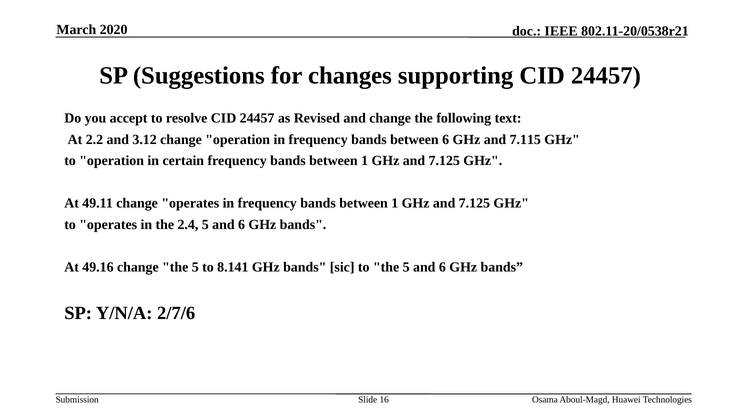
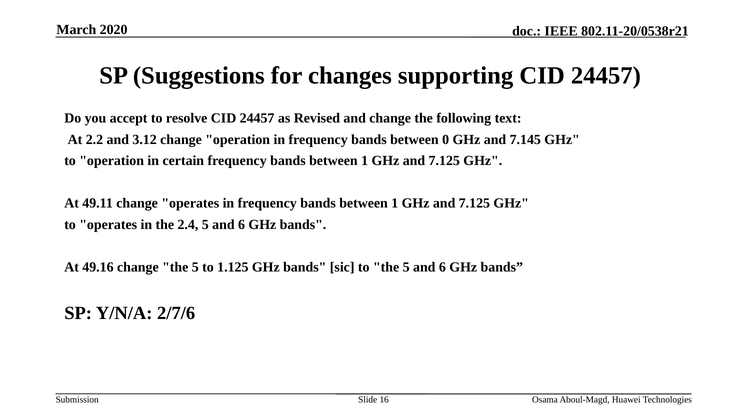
between 6: 6 -> 0 (446, 139)
7.115: 7.115 -> 7.145 (525, 139)
8.141: 8.141 -> 1.125 (233, 267)
